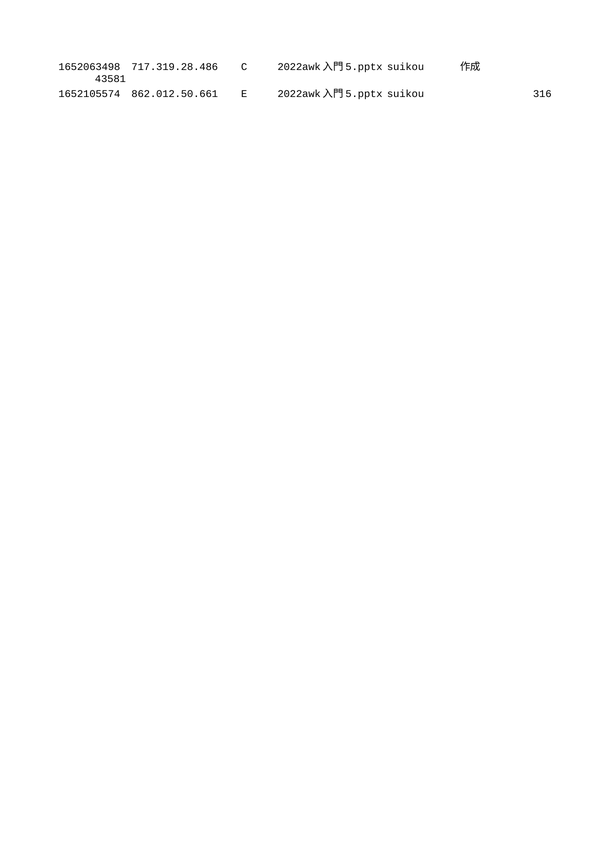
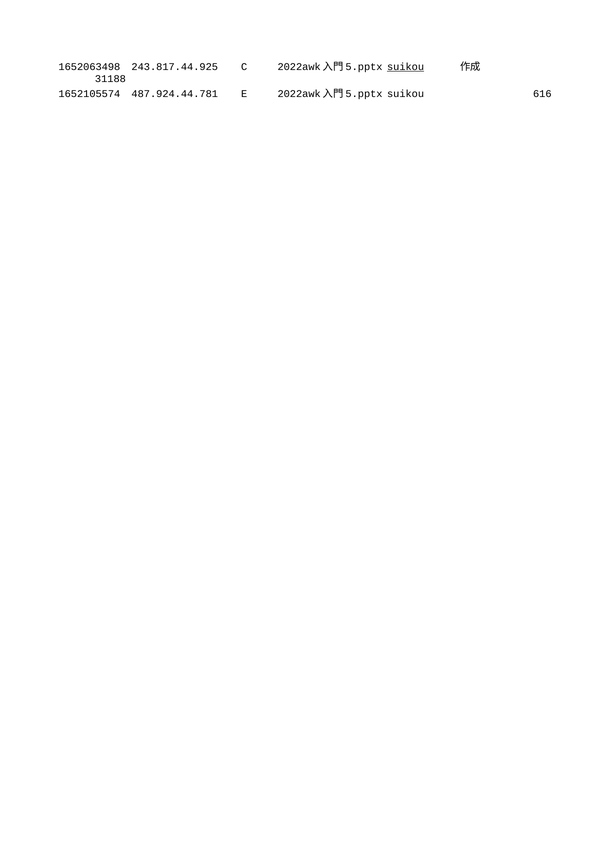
717.319.28.486: 717.319.28.486 -> 243.817.44.925 (175, 67)
suikou underline: none -> present (406, 67)
43581: 43581 -> 31188 (110, 79)
862.012.50.661: 862.012.50.661 -> 487.924.44.781 (175, 94)
316: 316 -> 616 (542, 94)
